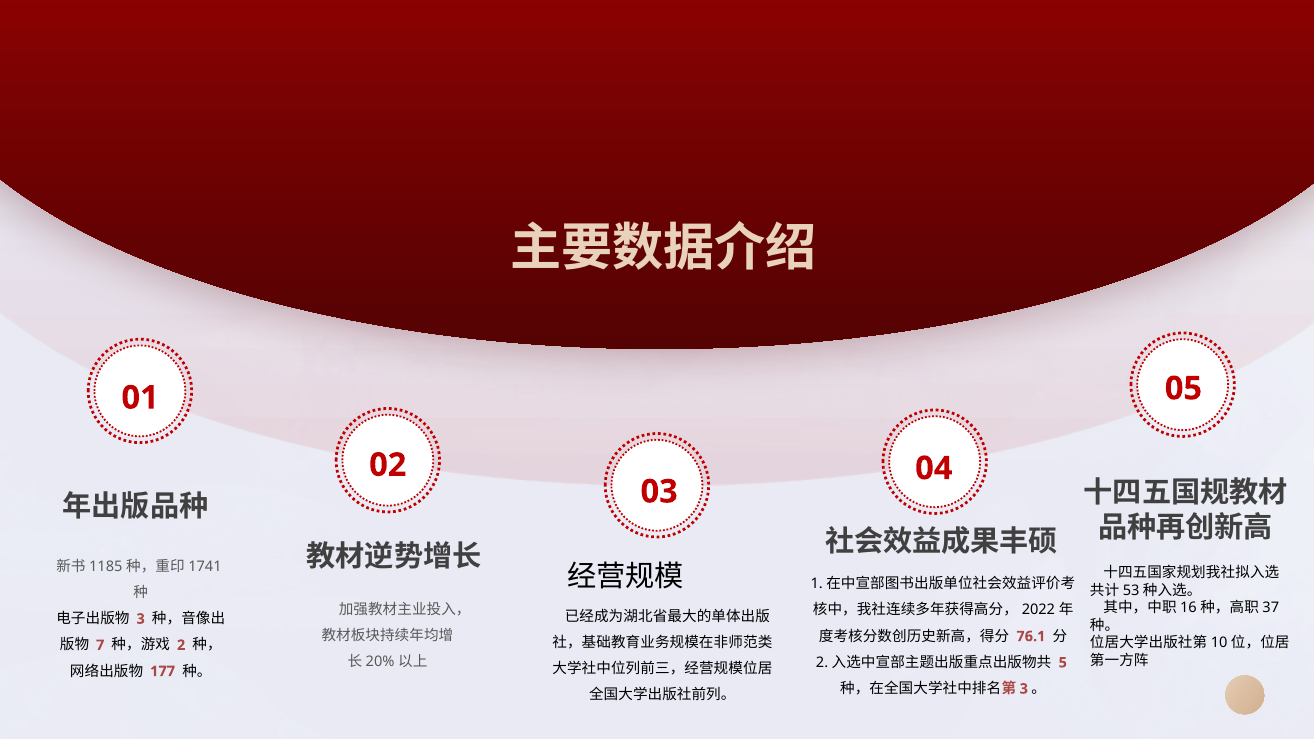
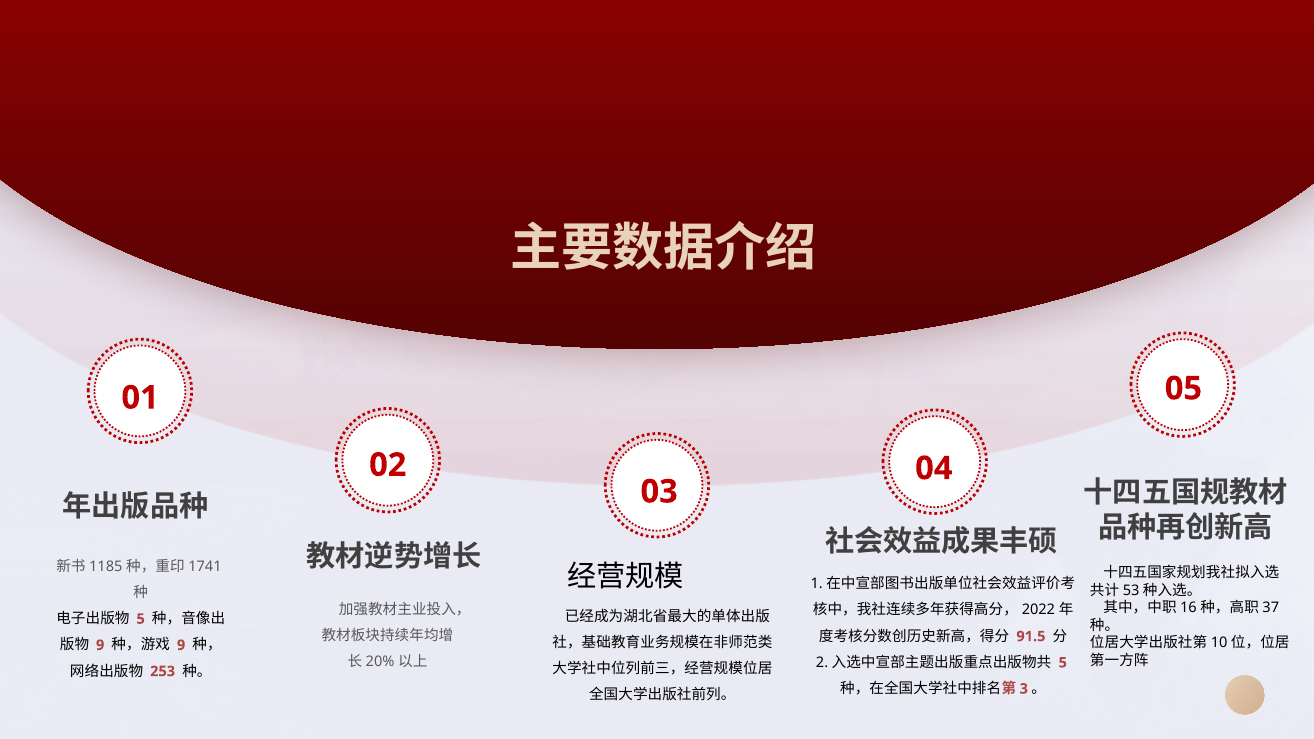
3: 3 -> 5 (141, 619)
76.1: 76.1 -> 91.5 (1031, 637)
7: 7 -> 9 (100, 645)
2: 2 -> 9 (181, 645)
177: 177 -> 253 (163, 671)
